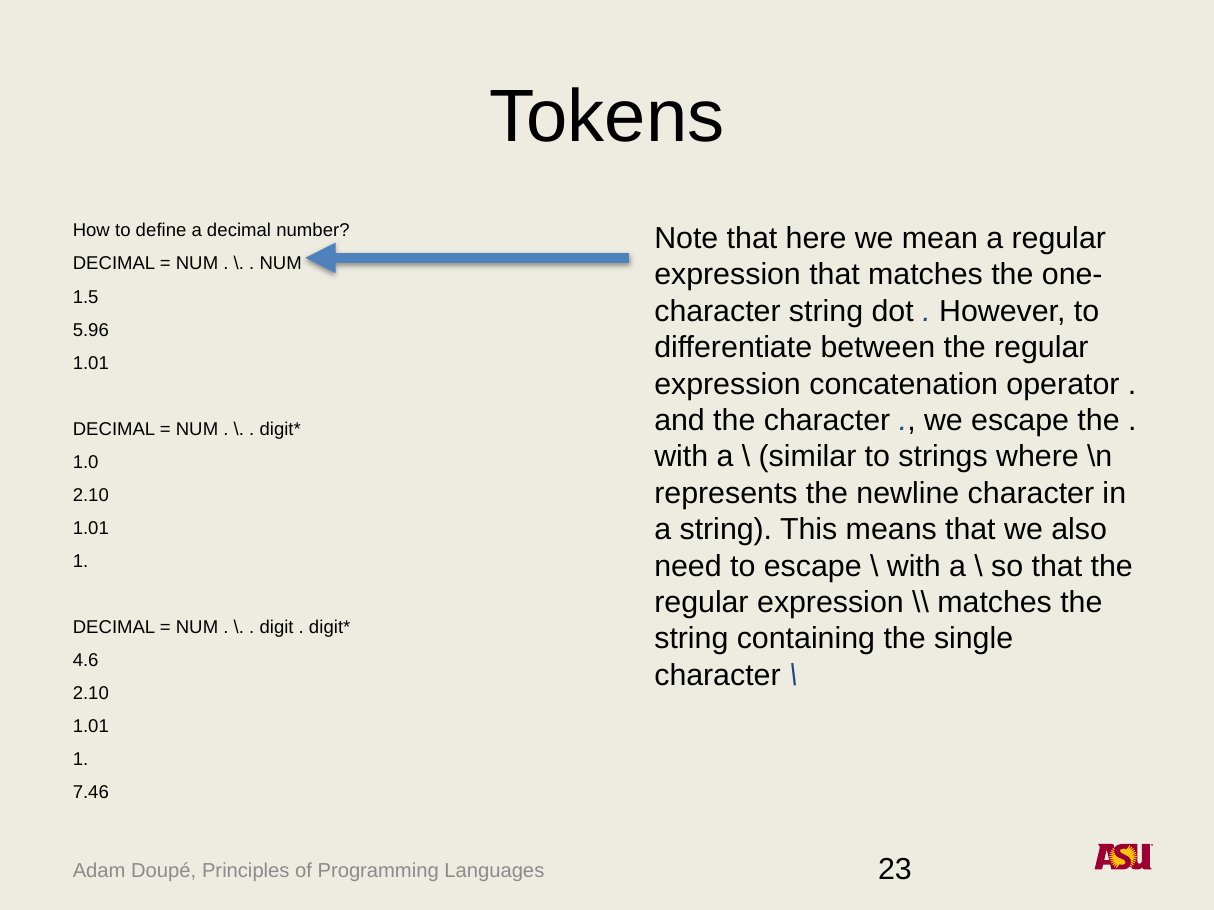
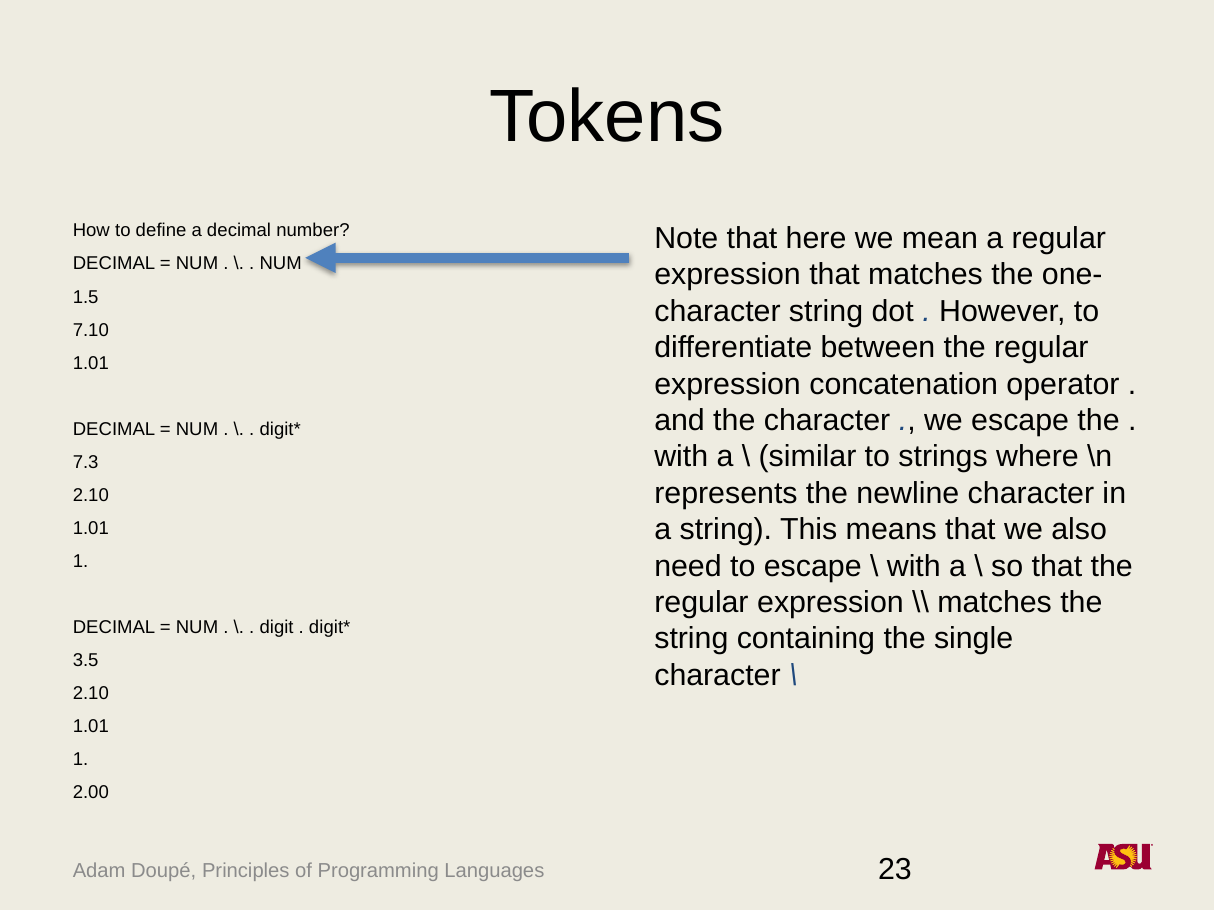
5.96: 5.96 -> 7.10 (91, 330)
1.0: 1.0 -> 7.3 (86, 462)
4.6: 4.6 -> 3.5 (86, 661)
7.46: 7.46 -> 2.00 (91, 793)
